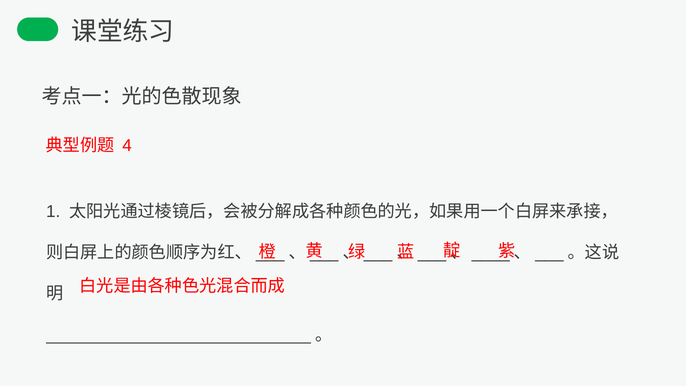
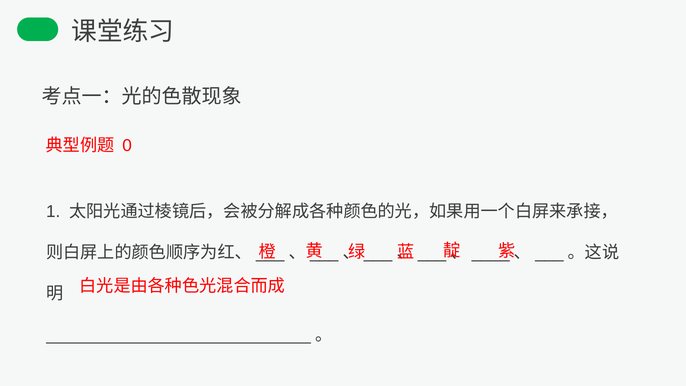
4: 4 -> 0 (127, 146)
